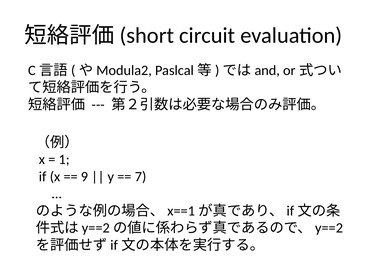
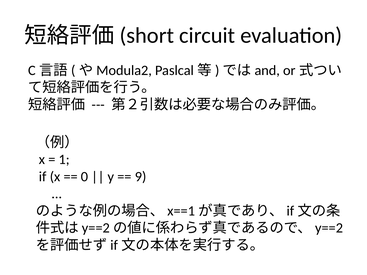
9: 9 -> 0 (85, 177)
7: 7 -> 9 (141, 177)
